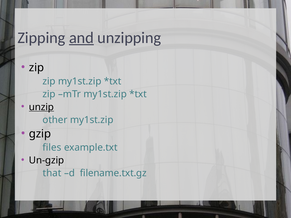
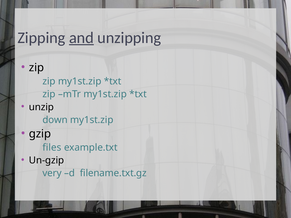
unzip underline: present -> none (41, 107)
other: other -> down (55, 120)
that: that -> very (52, 173)
